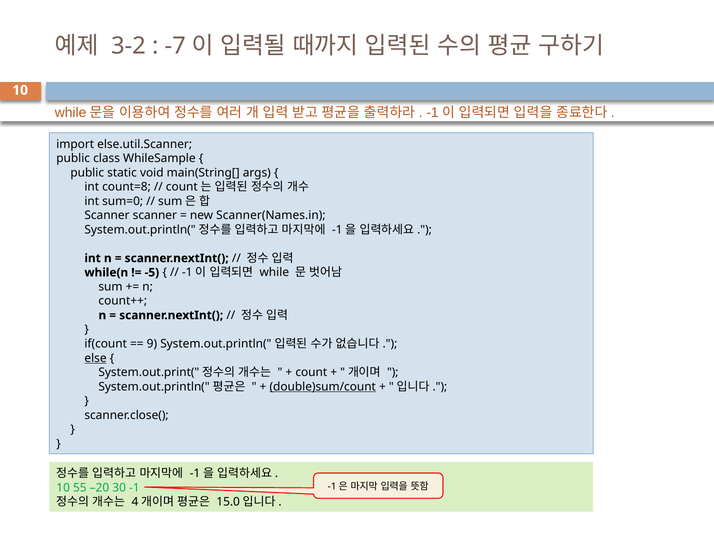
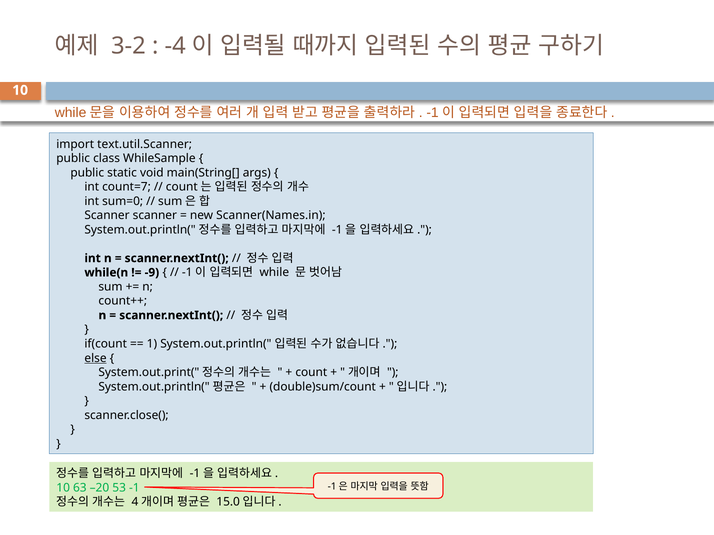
-7: -7 -> -4 (175, 46)
else.util.Scanner: else.util.Scanner -> text.util.Scanner (145, 144)
count=8: count=8 -> count=7 (126, 187)
-5: -5 -> -9 (152, 273)
9: 9 -> 1 (152, 344)
double)sum/count underline: present -> none (323, 387)
55: 55 -> 63 (80, 488)
30: 30 -> 53 (119, 488)
